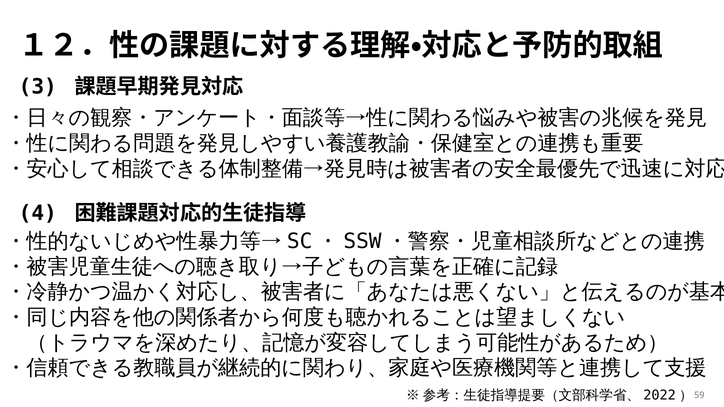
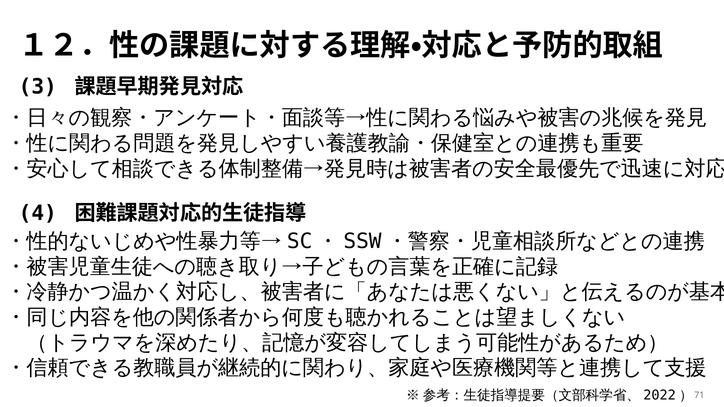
59: 59 -> 71 (699, 396)
